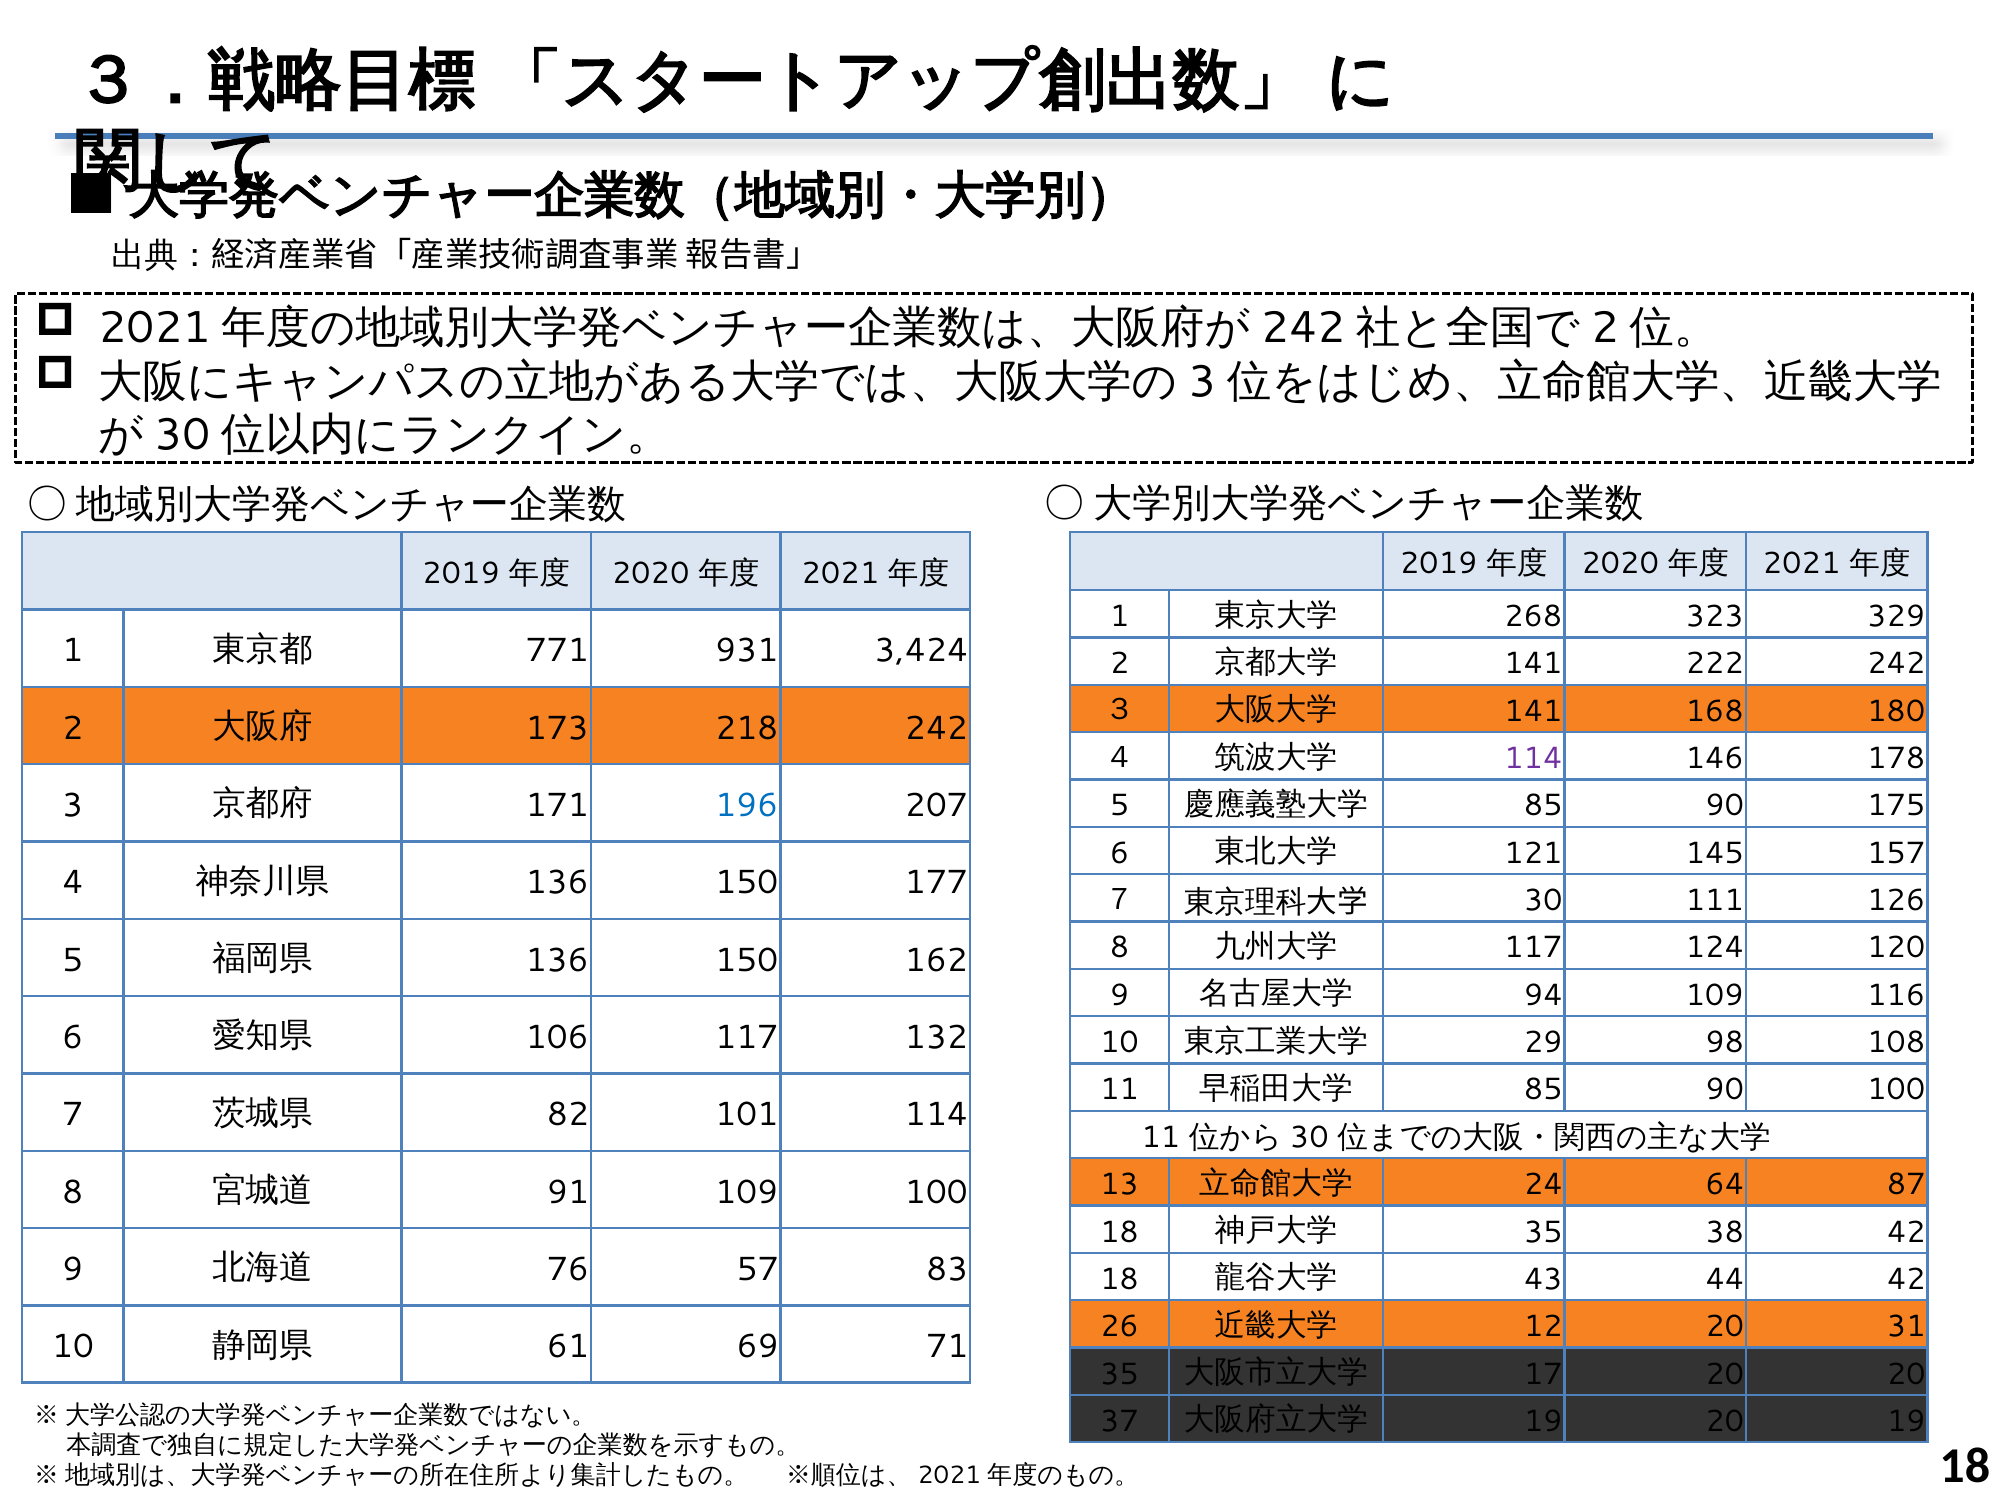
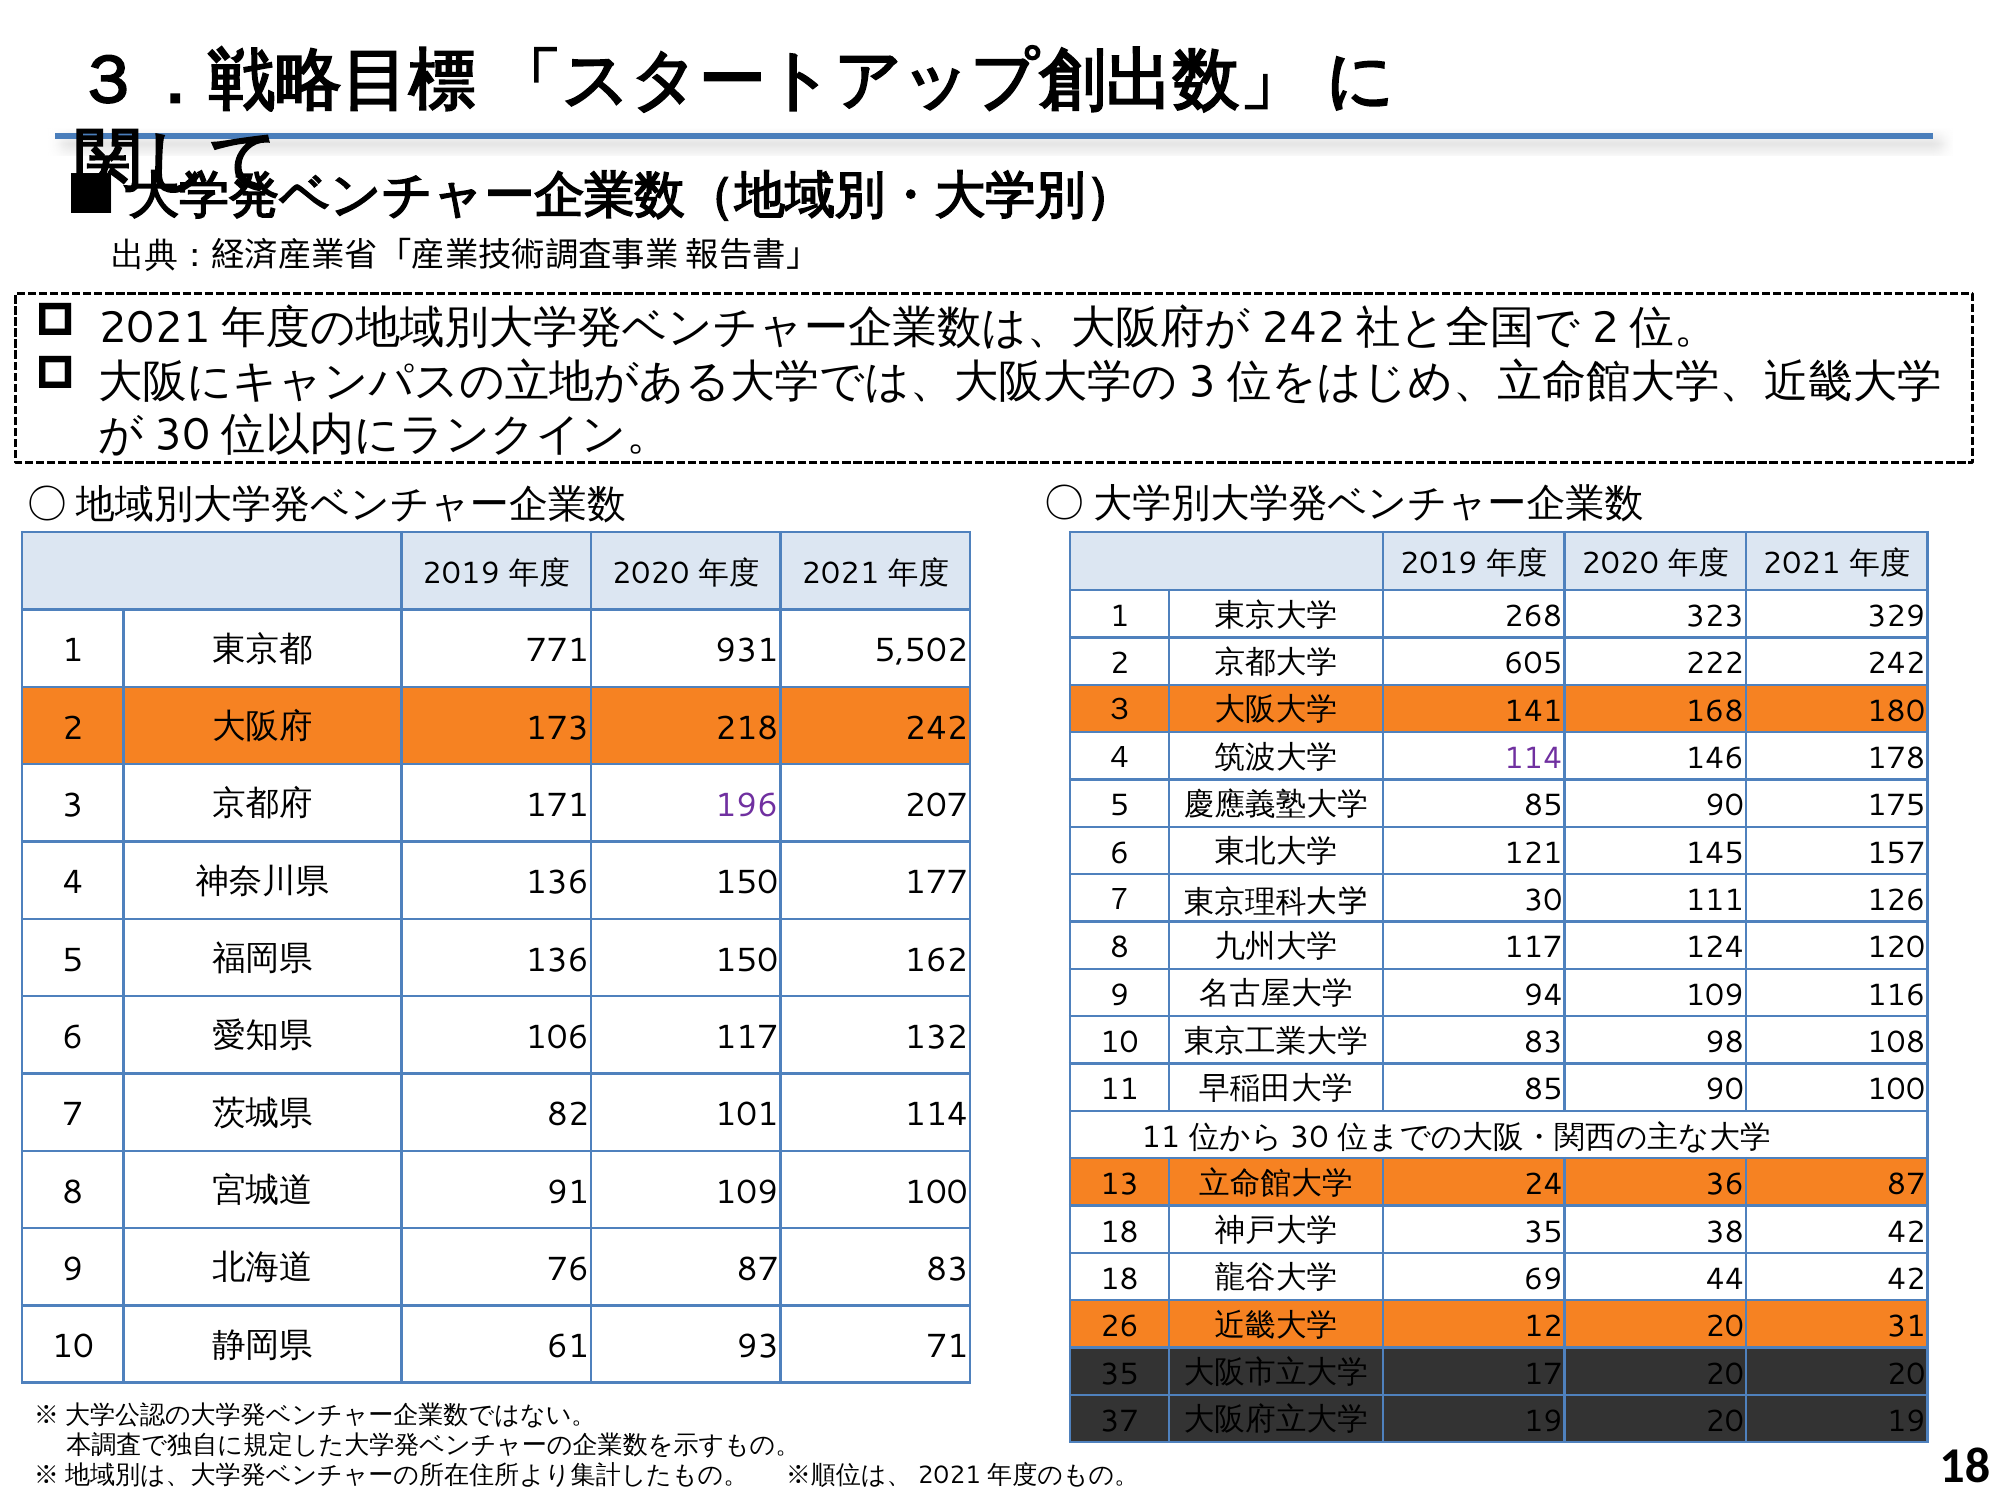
3,424: 3,424 -> 5,502 (921, 651)
141: 141 -> 605 (1533, 664)
196 colour: blue -> purple (747, 806)
29: 29 -> 83 (1543, 1043)
64: 64 -> 36 (1725, 1185)
76 57: 57 -> 87 (758, 1269)
43: 43 -> 69 (1543, 1279)
69: 69 -> 93 (758, 1347)
